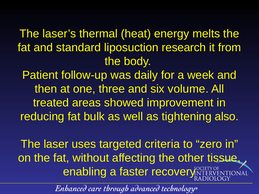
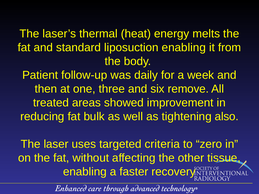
liposuction research: research -> enabling (184, 48)
volume: volume -> remove (188, 89)
